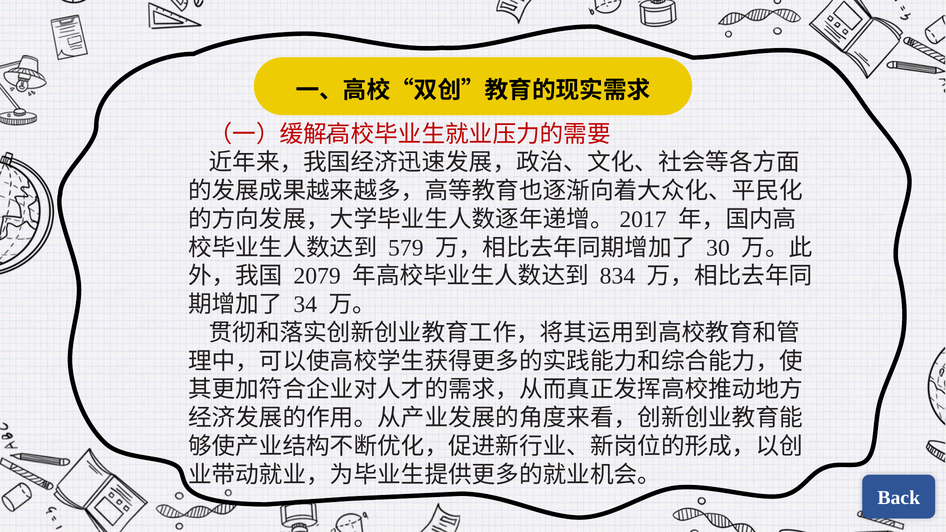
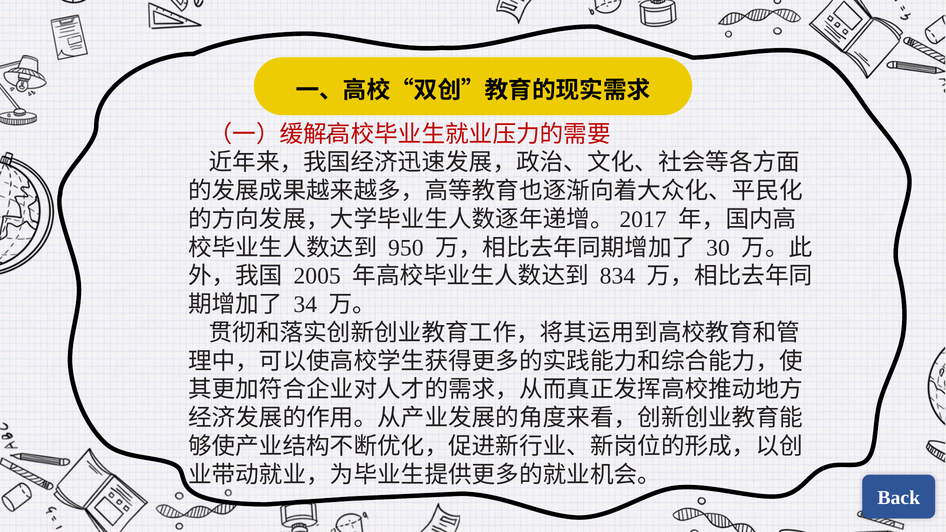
579: 579 -> 950 (406, 248)
2079: 2079 -> 2005 (317, 276)
